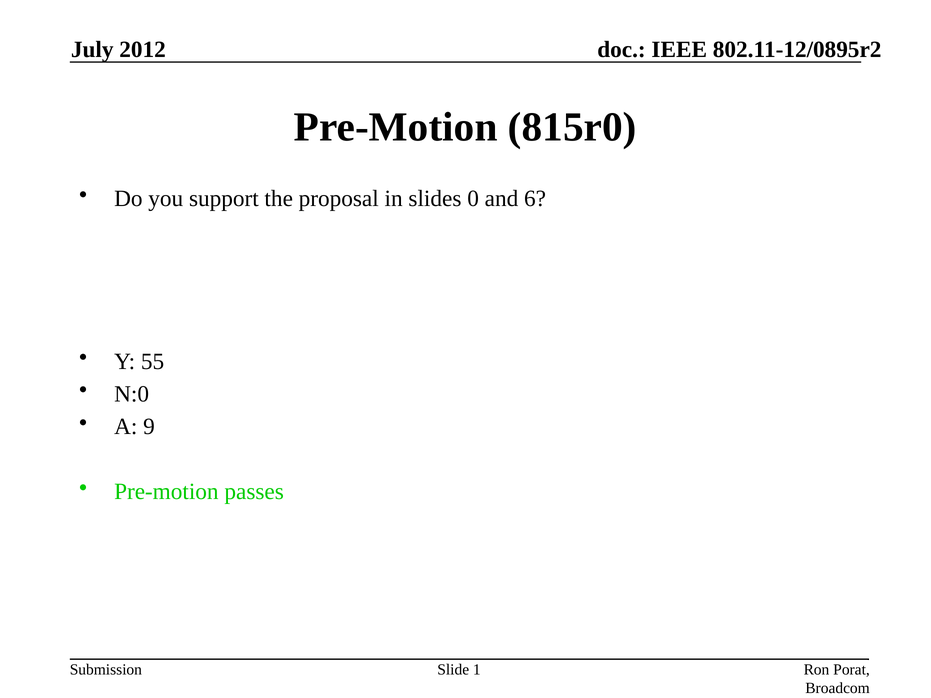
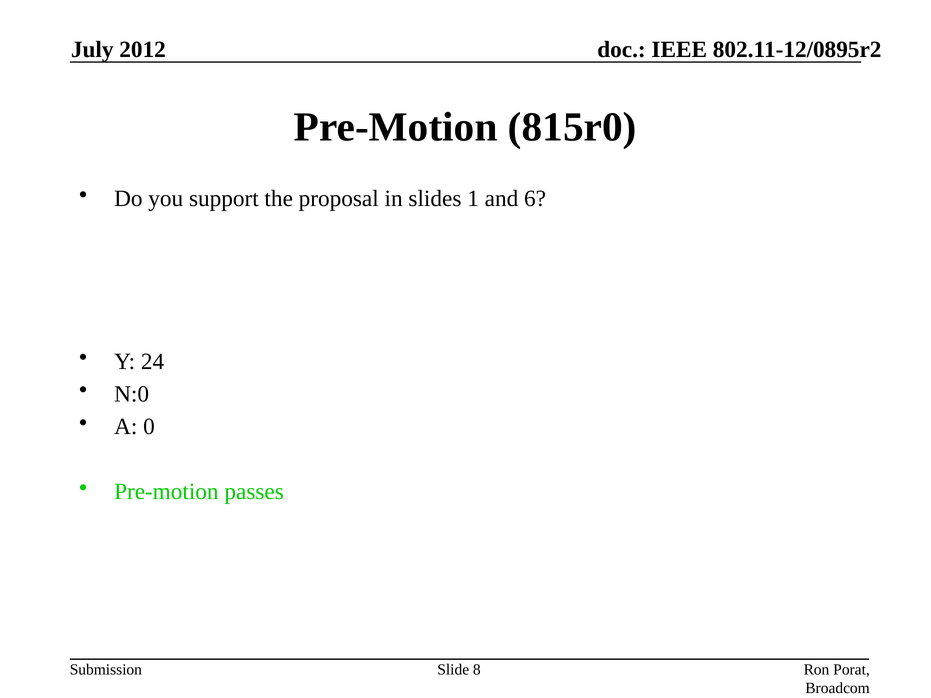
0: 0 -> 1 (473, 199)
55: 55 -> 24 (153, 362)
9: 9 -> 0 (149, 427)
1: 1 -> 8 (477, 670)
